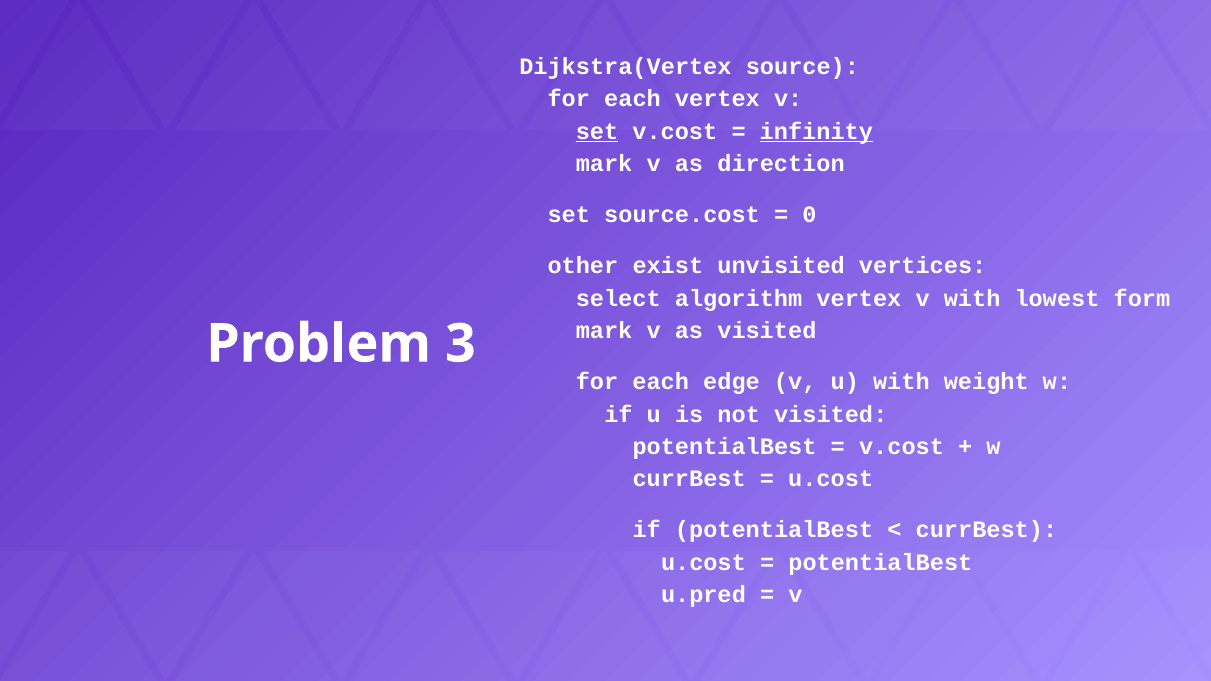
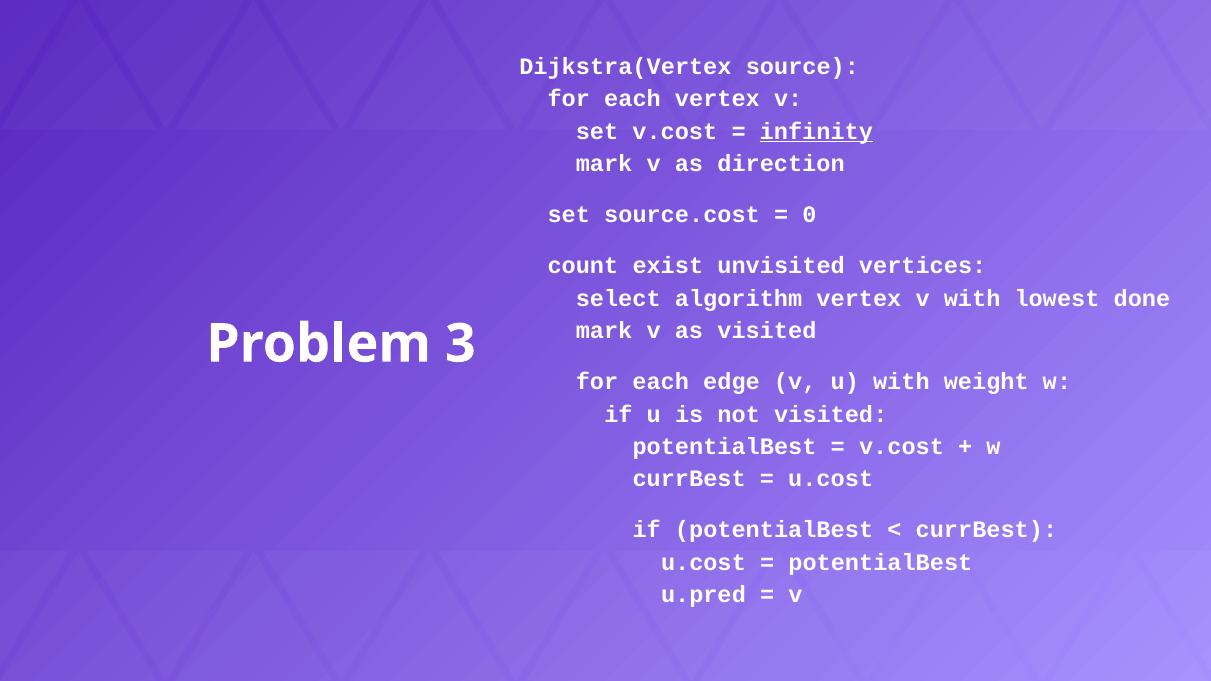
set underline: present -> none (597, 132)
other: other -> count (583, 266)
form: form -> done (1142, 298)
